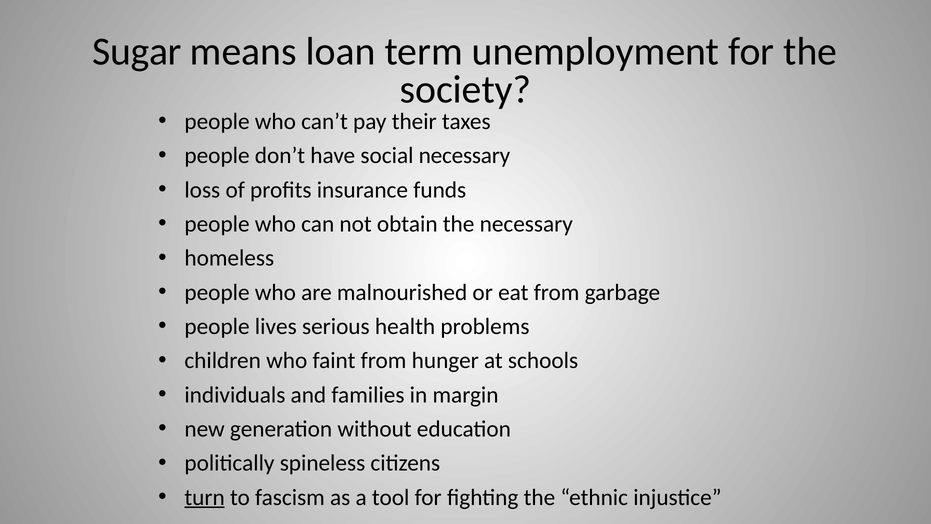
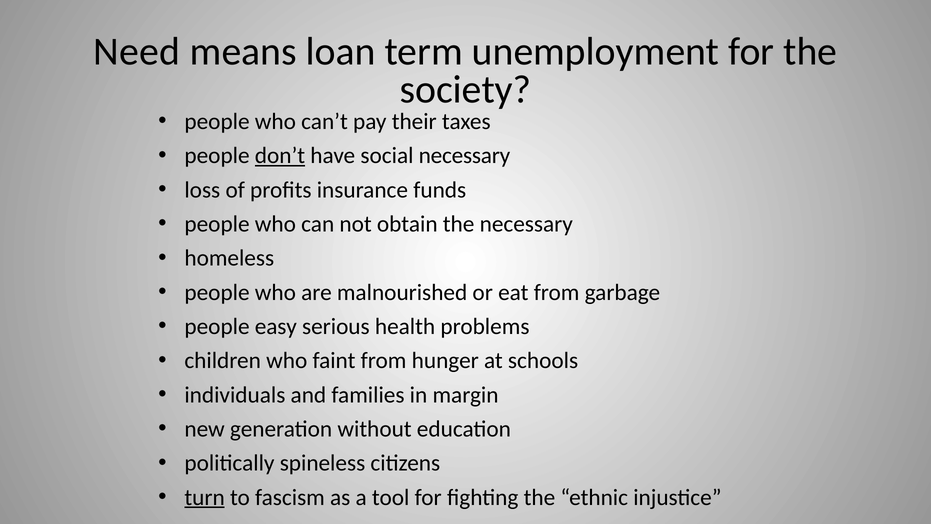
Sugar: Sugar -> Need (137, 51)
don’t underline: none -> present (280, 156)
lives: lives -> easy (276, 326)
